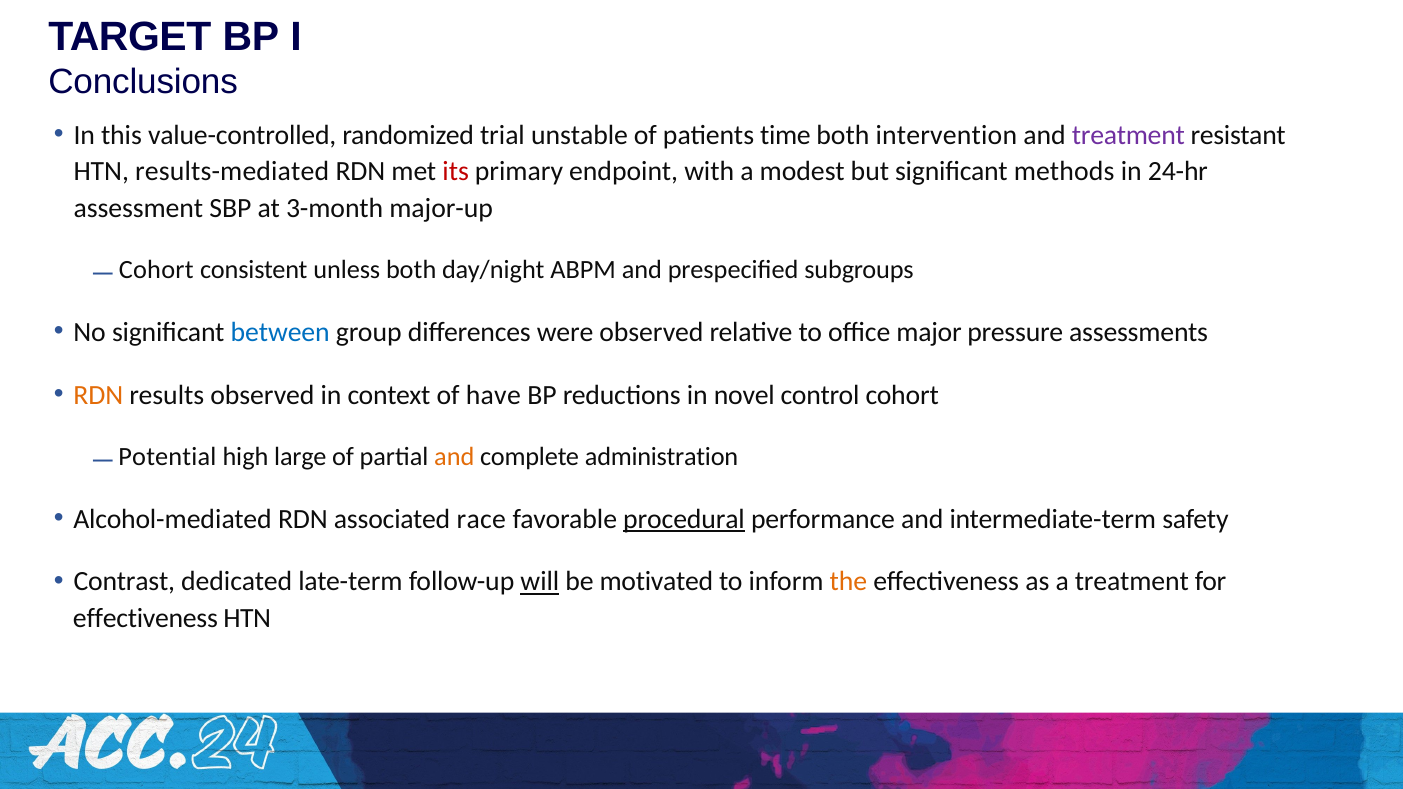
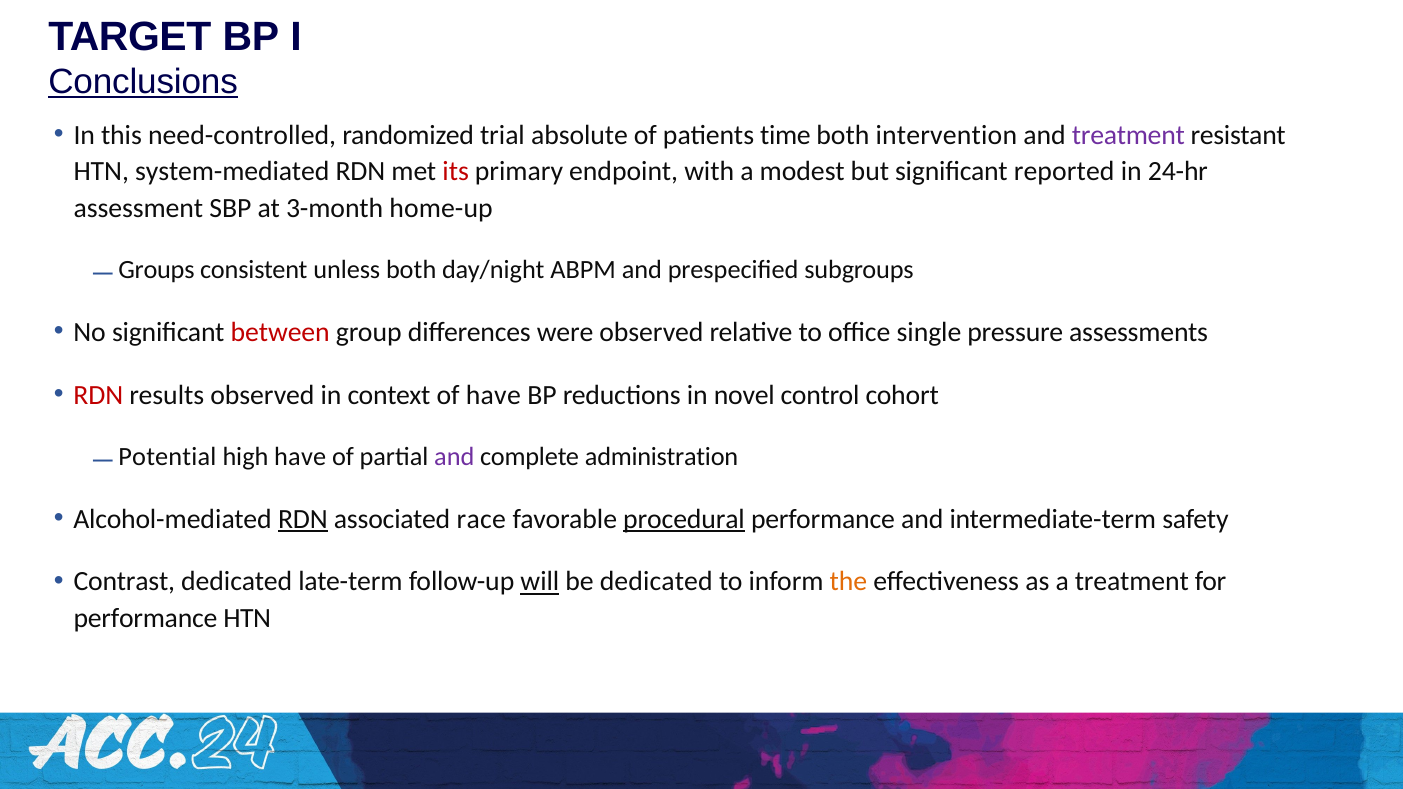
Conclusions underline: none -> present (143, 82)
value-controlled: value-controlled -> need-controlled (242, 135)
unstable: unstable -> absolute (579, 135)
results-mediated: results-mediated -> system-mediated (232, 172)
methods: methods -> reported (1064, 172)
major-up: major-up -> home-up (441, 208)
Cohort: Cohort -> Groups (156, 270)
between colour: blue -> red (280, 332)
major: major -> single (929, 332)
RDN colour: orange -> red (98, 395)
high large: large -> have (300, 457)
and colour: orange -> purple (454, 457)
RDN underline: none -> present (303, 519)
be motivated: motivated -> dedicated (656, 582)
effectiveness: effectiveness -> performance (145, 618)
